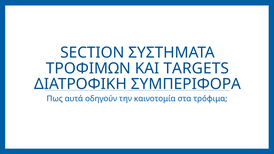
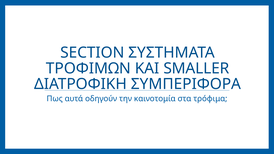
TARGETS: TARGETS -> SMALLER (196, 68)
